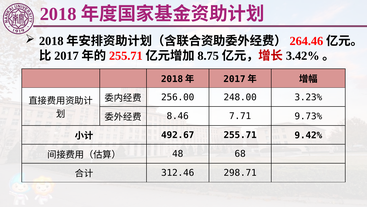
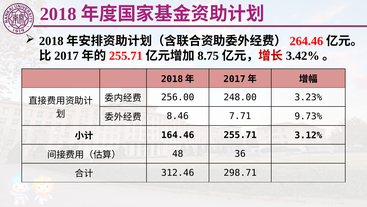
492.67: 492.67 -> 164.46 (178, 135)
9.42%: 9.42% -> 3.12% (308, 135)
68: 68 -> 36 (240, 154)
